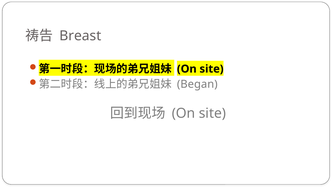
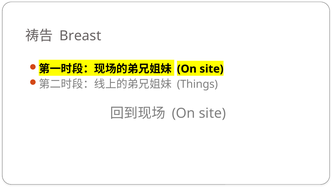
Began: Began -> Things (197, 84)
